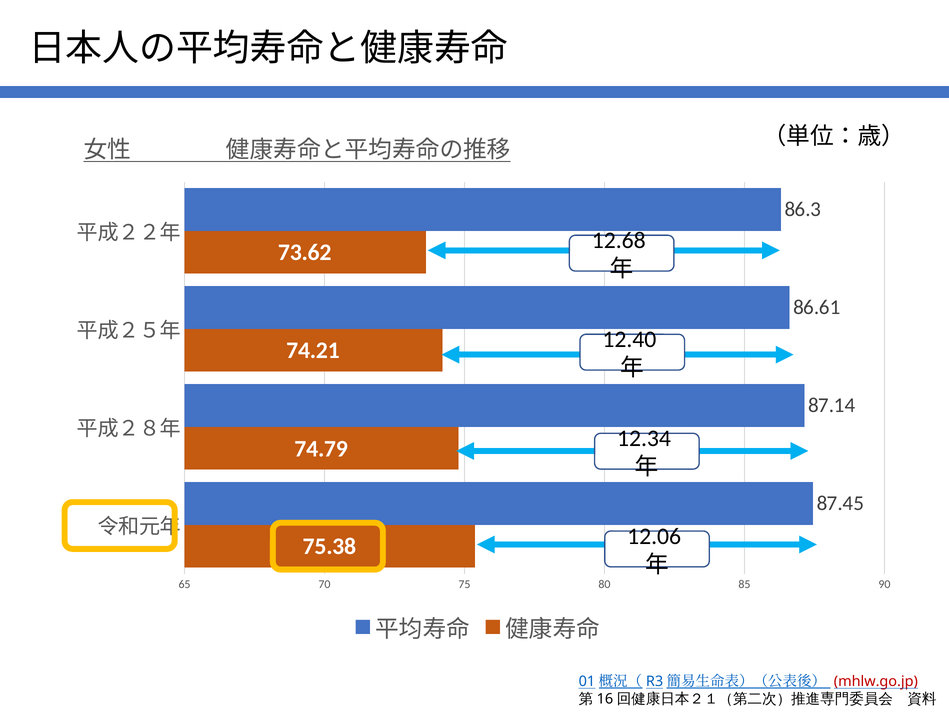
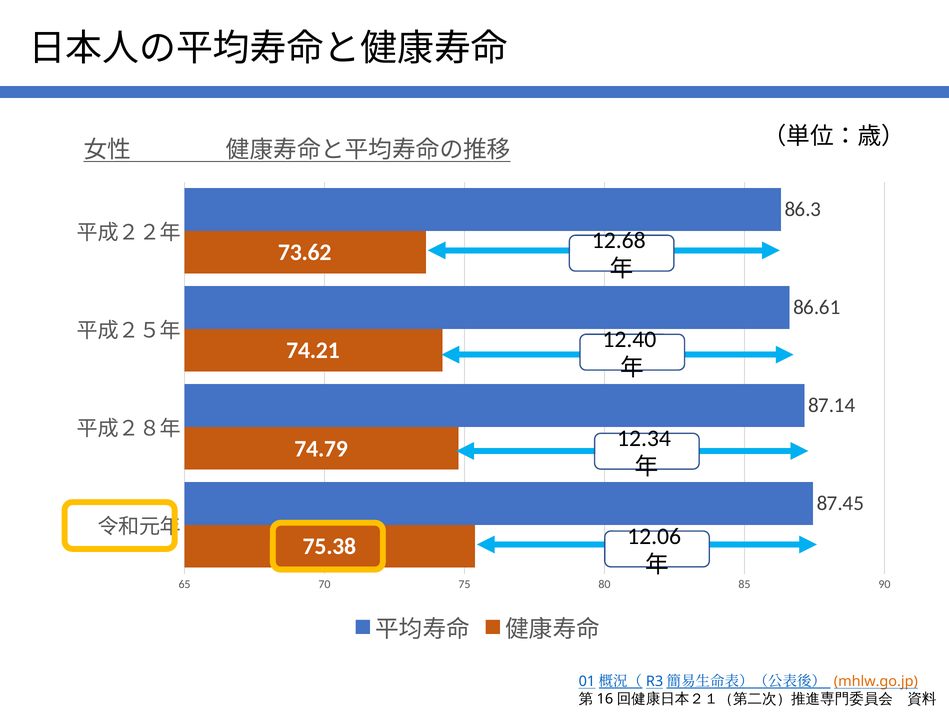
mhlw.go.jp colour: red -> orange (876, 681)
